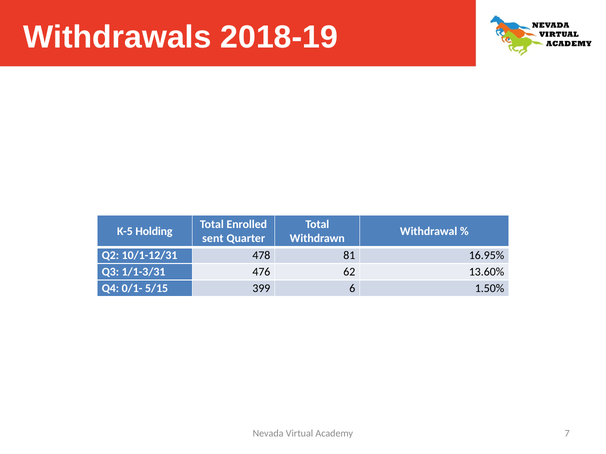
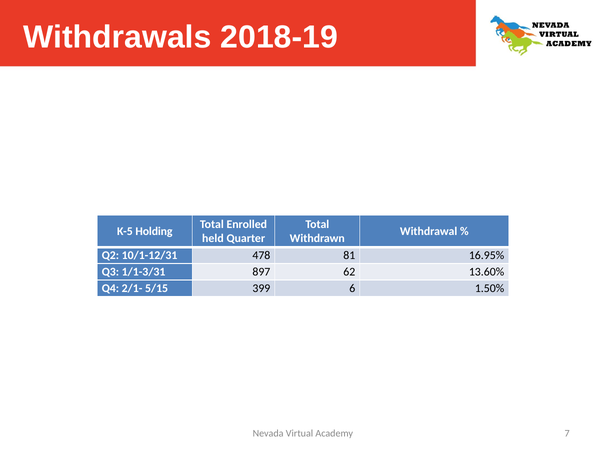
sent: sent -> held (213, 239)
476: 476 -> 897 (261, 272)
0/1-: 0/1- -> 2/1- (132, 289)
